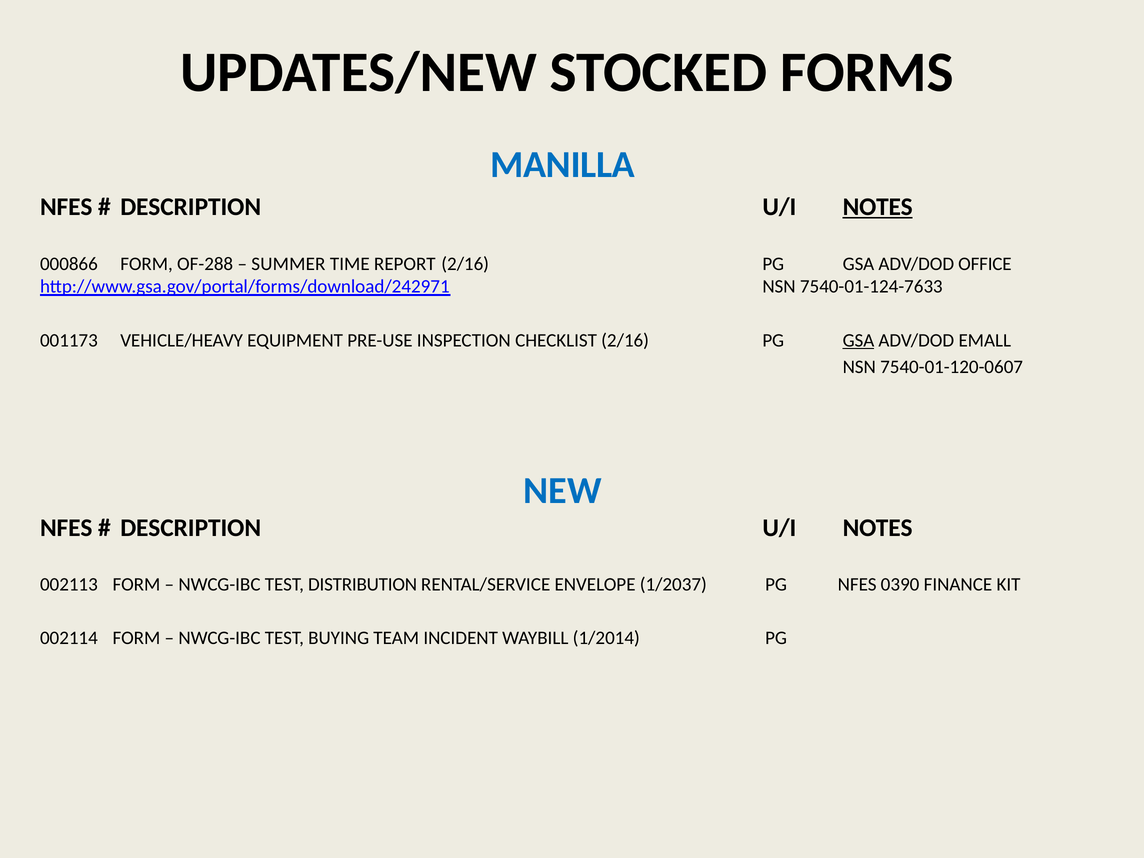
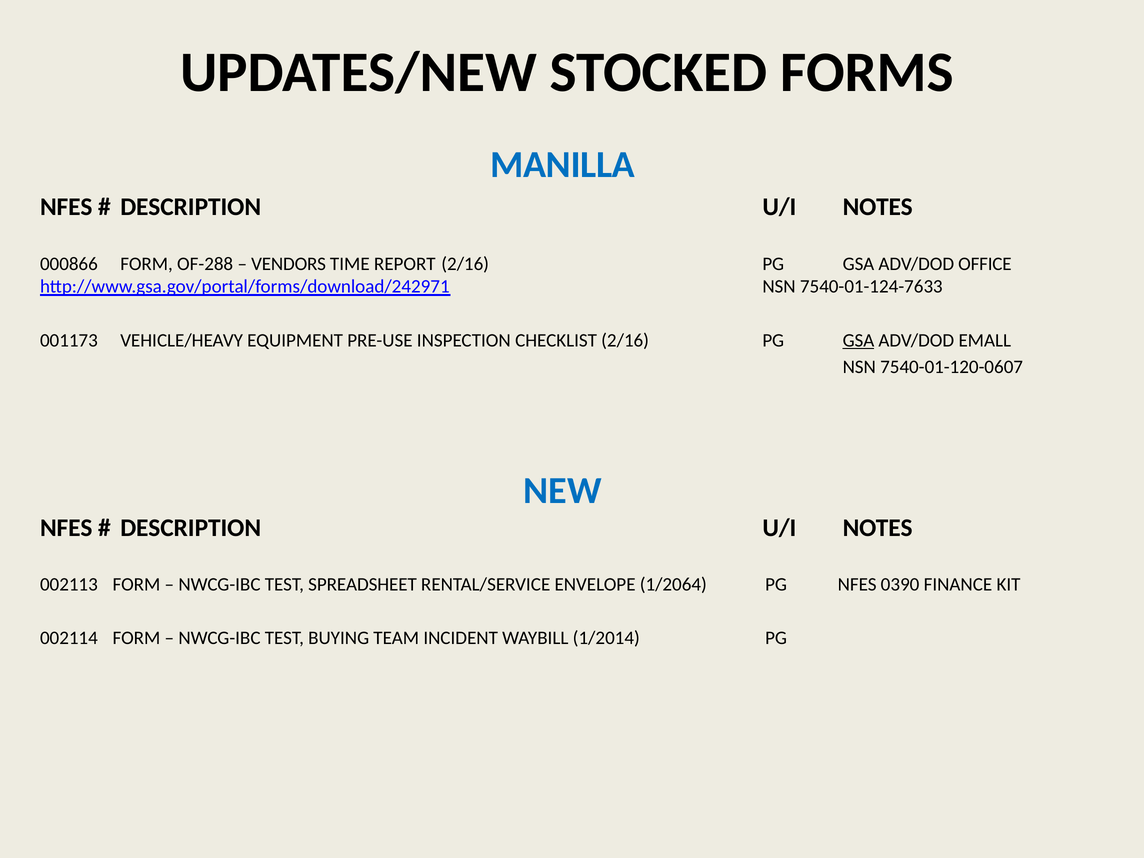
NOTES underline: present -> none (878, 207)
SUMMER: SUMMER -> VENDORS (289, 264)
DISTRIBUTION: DISTRIBUTION -> SPREADSHEET (363, 584)
1/2037: 1/2037 -> 1/2064 (673, 584)
